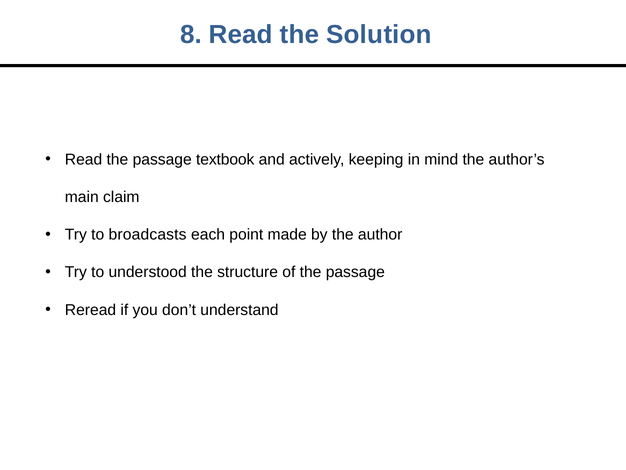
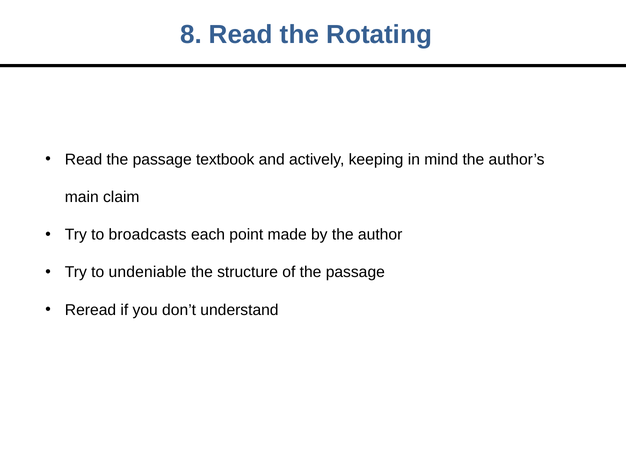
Solution: Solution -> Rotating (379, 35)
understood: understood -> undeniable (148, 272)
